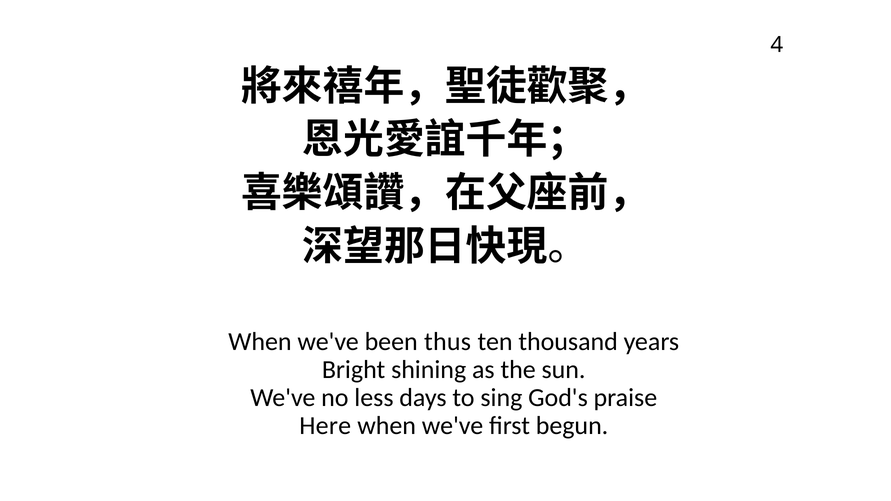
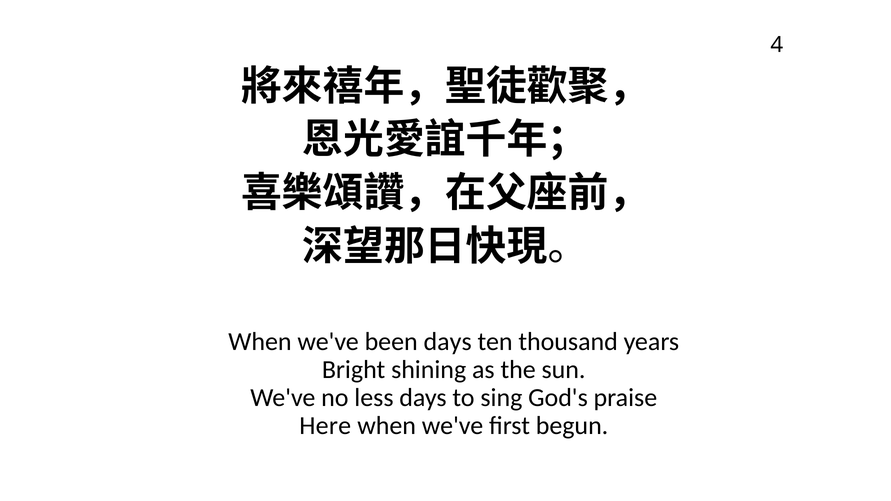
been thus: thus -> days (448, 342)
